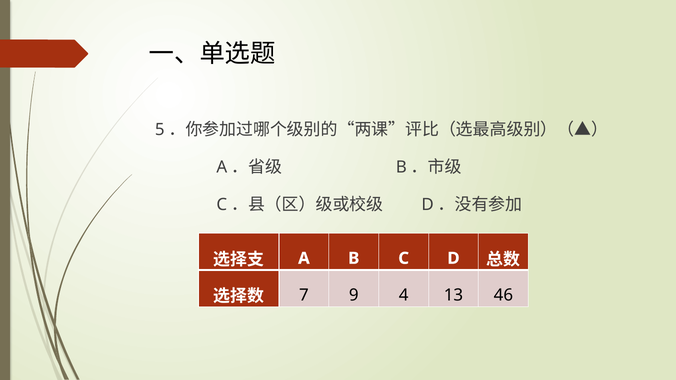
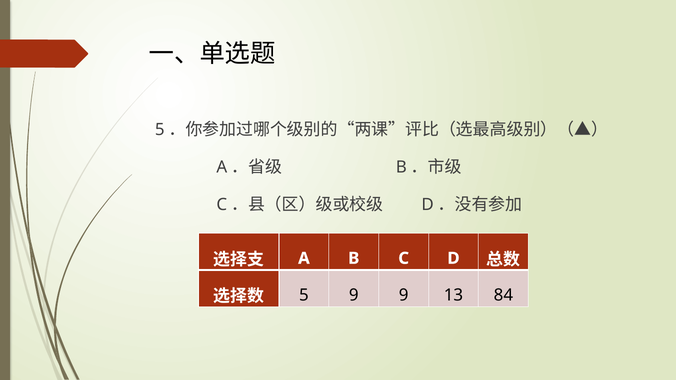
7: 7 -> 5 (304, 295)
9 4: 4 -> 9 (404, 295)
46: 46 -> 84 (503, 295)
